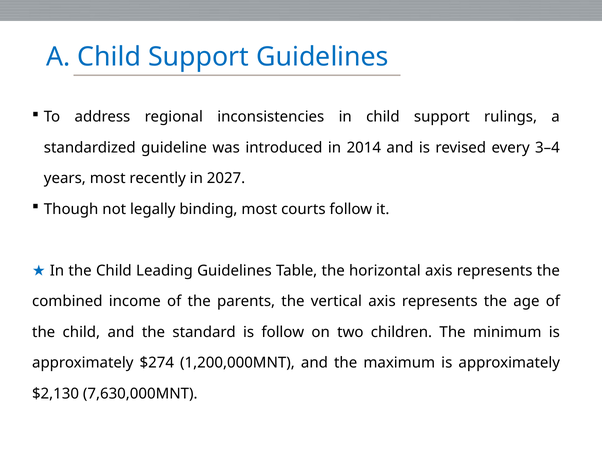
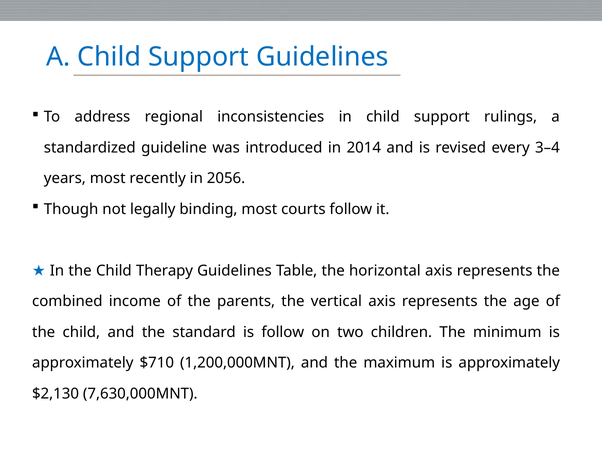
2027: 2027 -> 2056 (226, 178)
Leading: Leading -> Therapy (165, 270)
$274: $274 -> $710 (157, 362)
